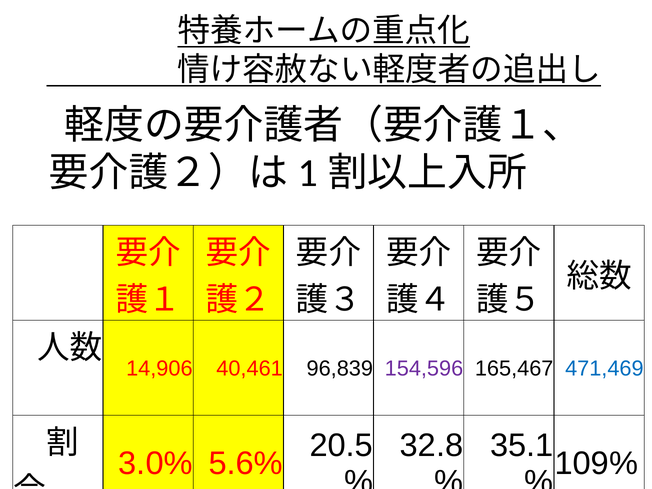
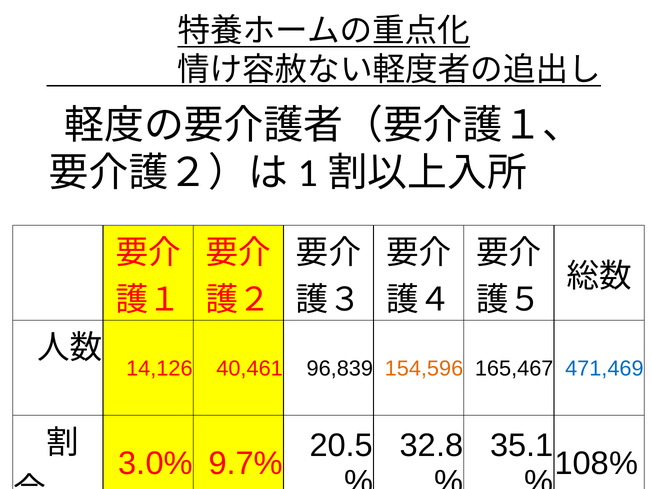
14,906: 14,906 -> 14,126 (159, 368)
154,596 colour: purple -> orange (424, 368)
5.6%: 5.6% -> 9.7% (246, 464)
109%: 109% -> 108% (596, 464)
